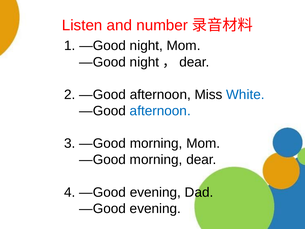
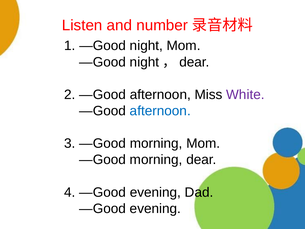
White colour: blue -> purple (245, 95)
